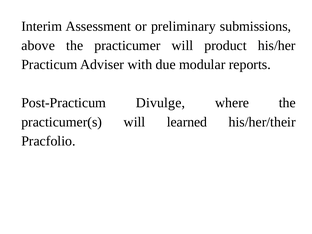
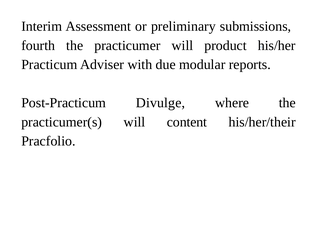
above: above -> fourth (38, 45)
learned: learned -> content (187, 122)
